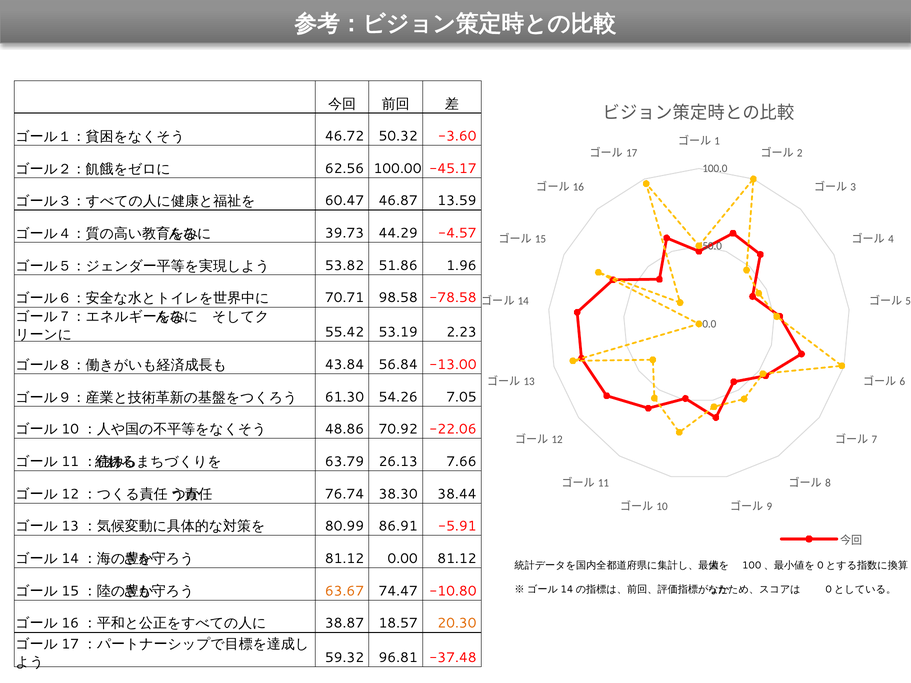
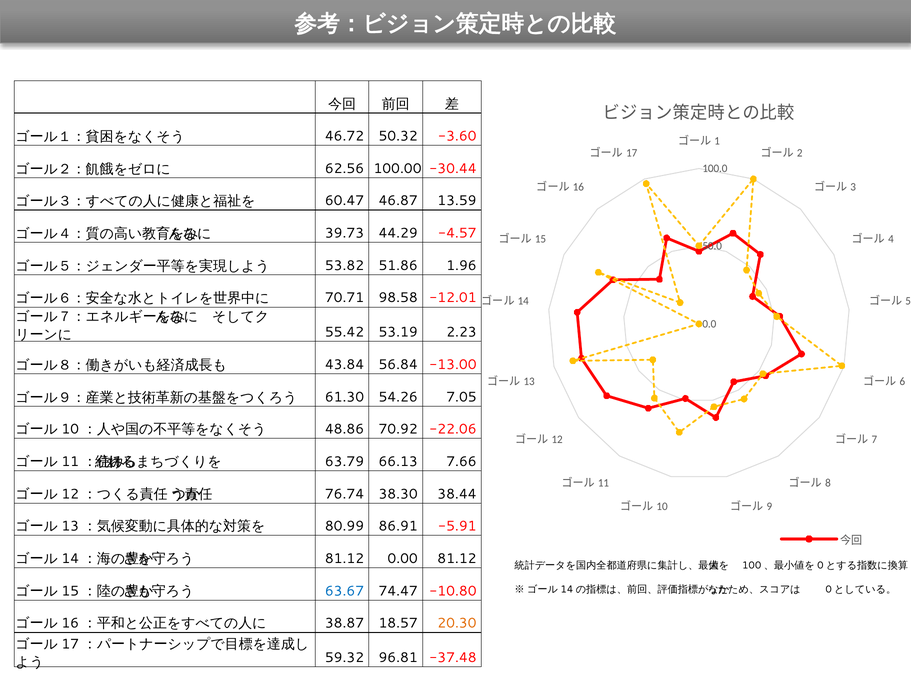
-45.17: -45.17 -> -30.44 (453, 169)
-78.58: -78.58 -> -12.01 (453, 298)
26.13: 26.13 -> 66.13 (398, 462)
63.67 colour: orange -> blue (344, 591)
